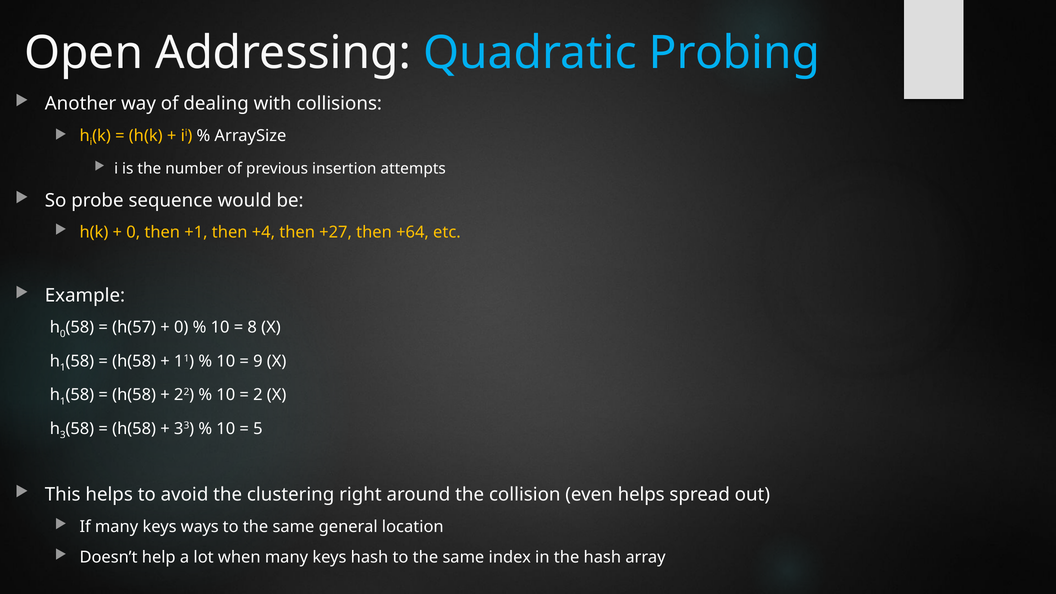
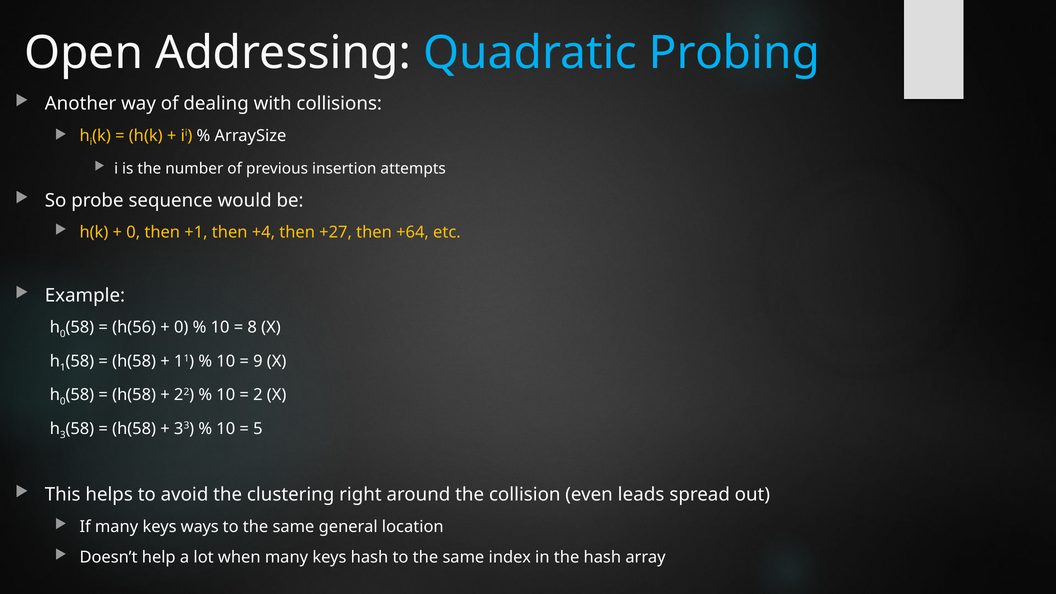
h(57: h(57 -> h(56 (134, 327)
1: 1 -> 0 (63, 401)
even helps: helps -> leads (641, 495)
